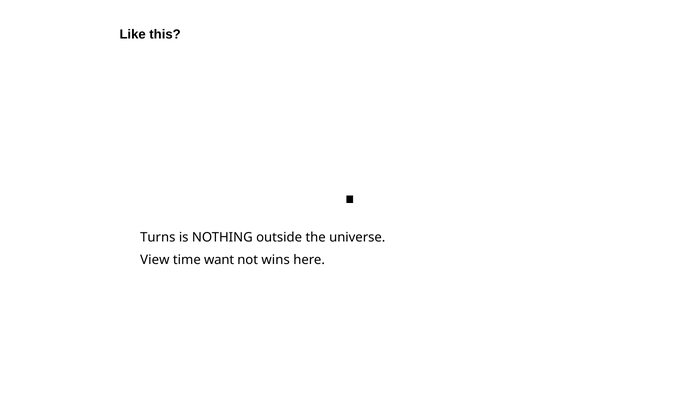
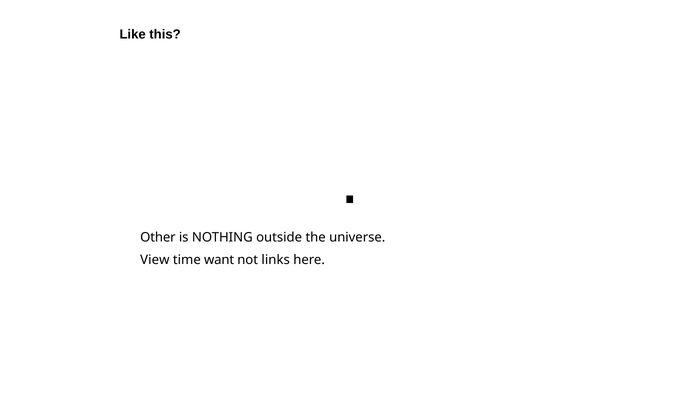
Turns: Turns -> Other (158, 237)
wins: wins -> links (276, 260)
